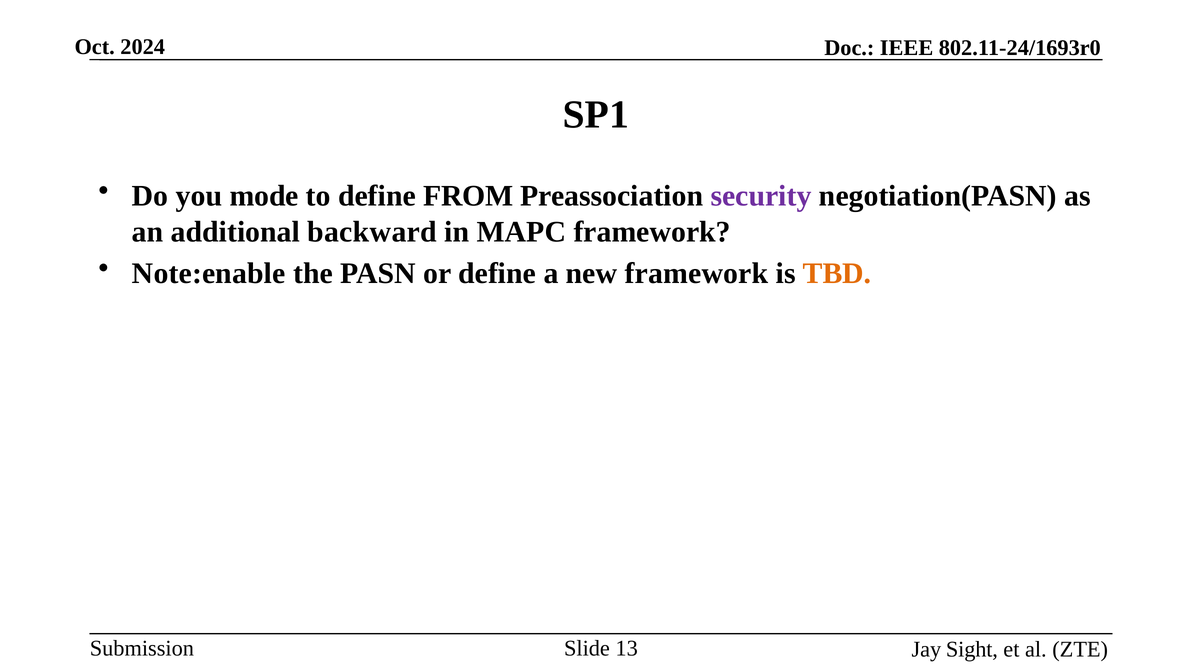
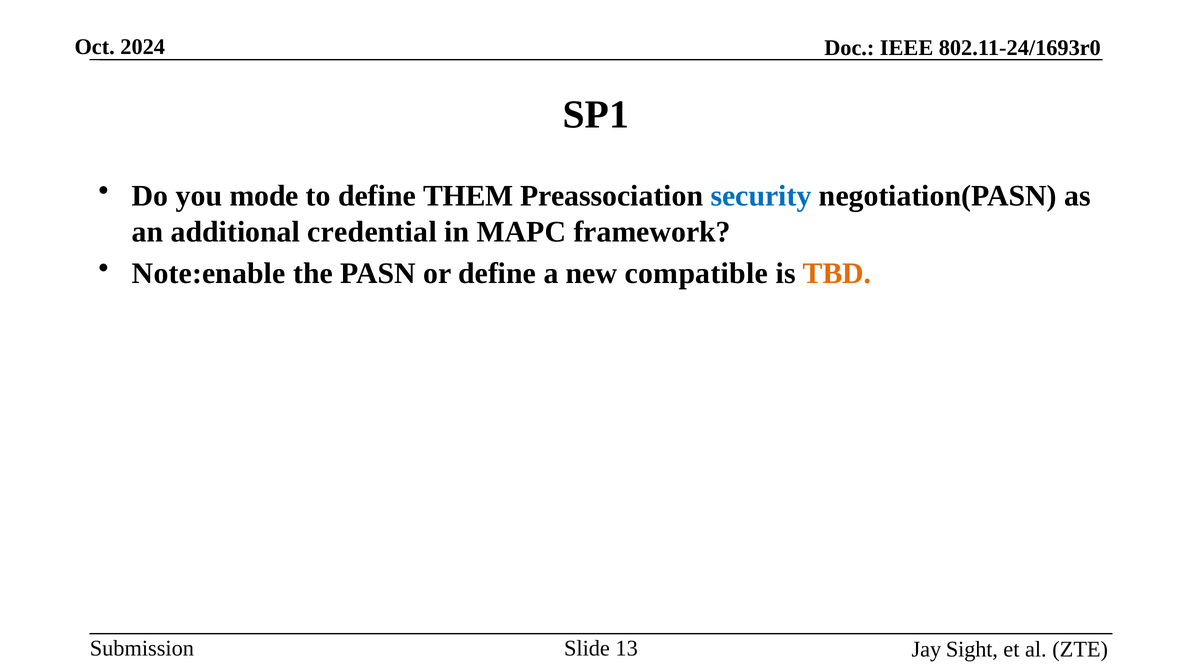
FROM: FROM -> THEM (468, 196)
security colour: purple -> blue (761, 196)
backward: backward -> credential (372, 232)
new framework: framework -> compatible (696, 273)
